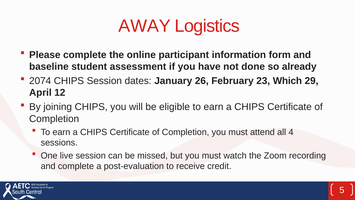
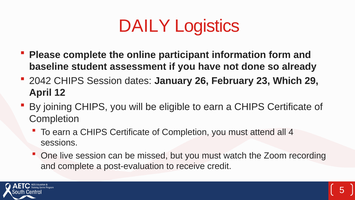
AWAY: AWAY -> DAILY (144, 26)
2074: 2074 -> 2042 (40, 81)
